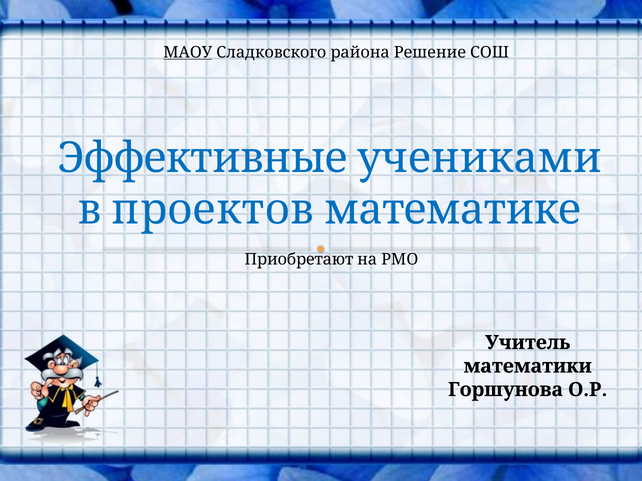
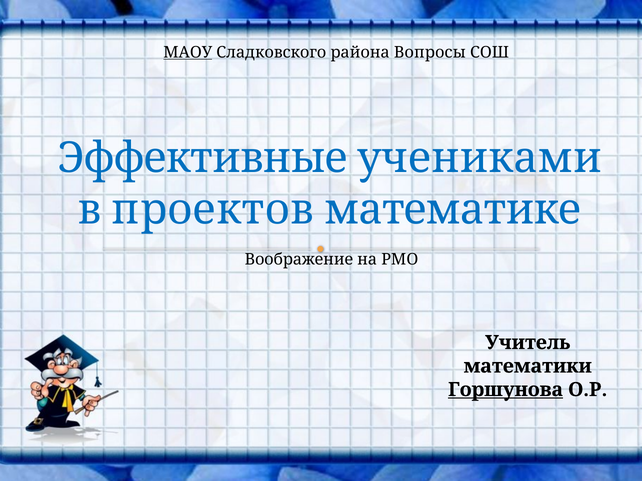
Решение: Решение -> Вопросы (430, 52)
Приобретают: Приобретают -> Воображение (299, 260)
Горшунова underline: none -> present (506, 390)
